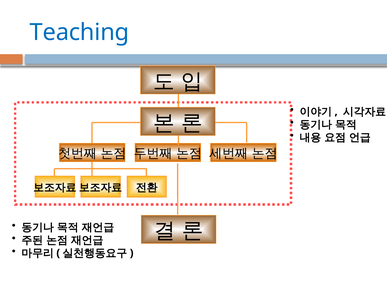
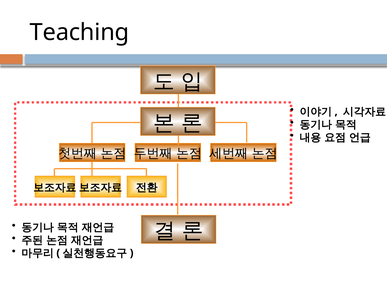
Teaching colour: blue -> black (79, 32)
